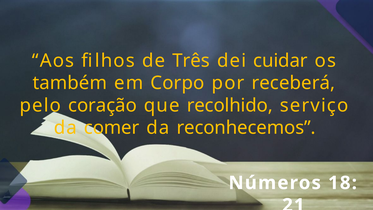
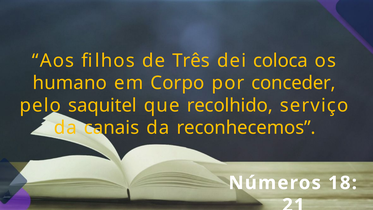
cuidar: cuidar -> coloca (280, 61)
também: também -> humano (70, 83)
receberá: receberá -> conceder (294, 83)
coração: coração -> saquitel (102, 105)
comer: comer -> canais (112, 128)
